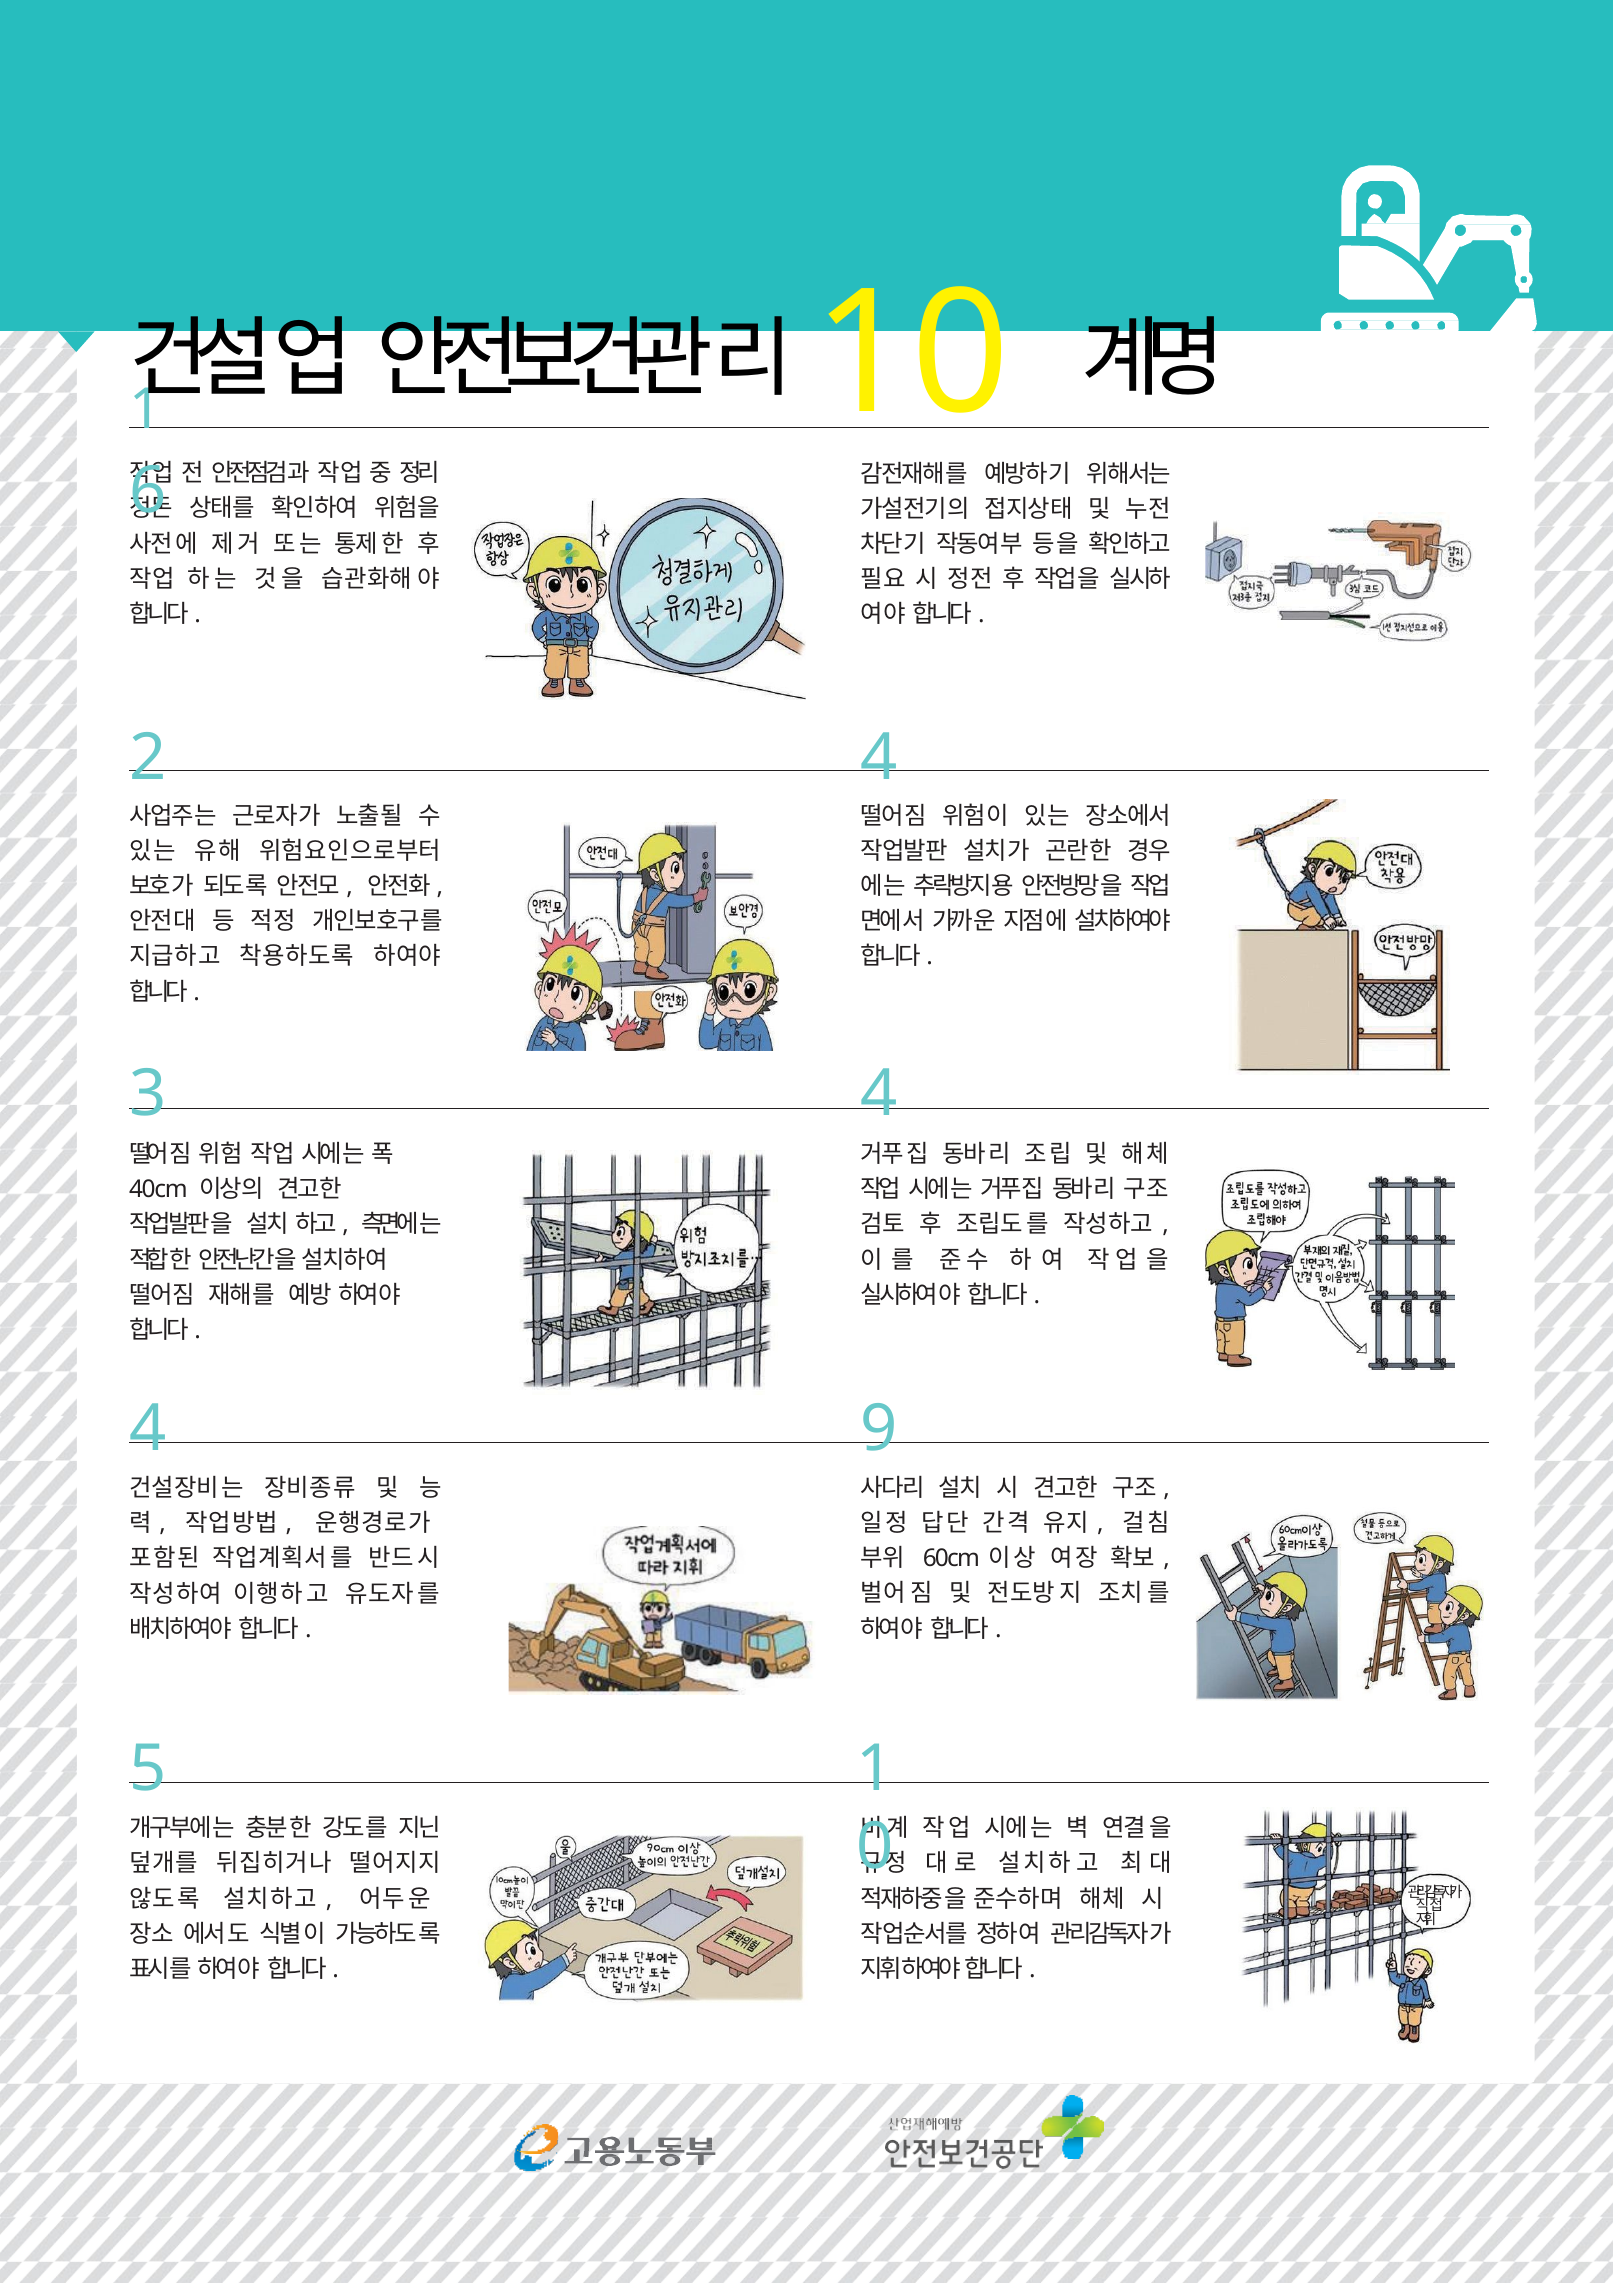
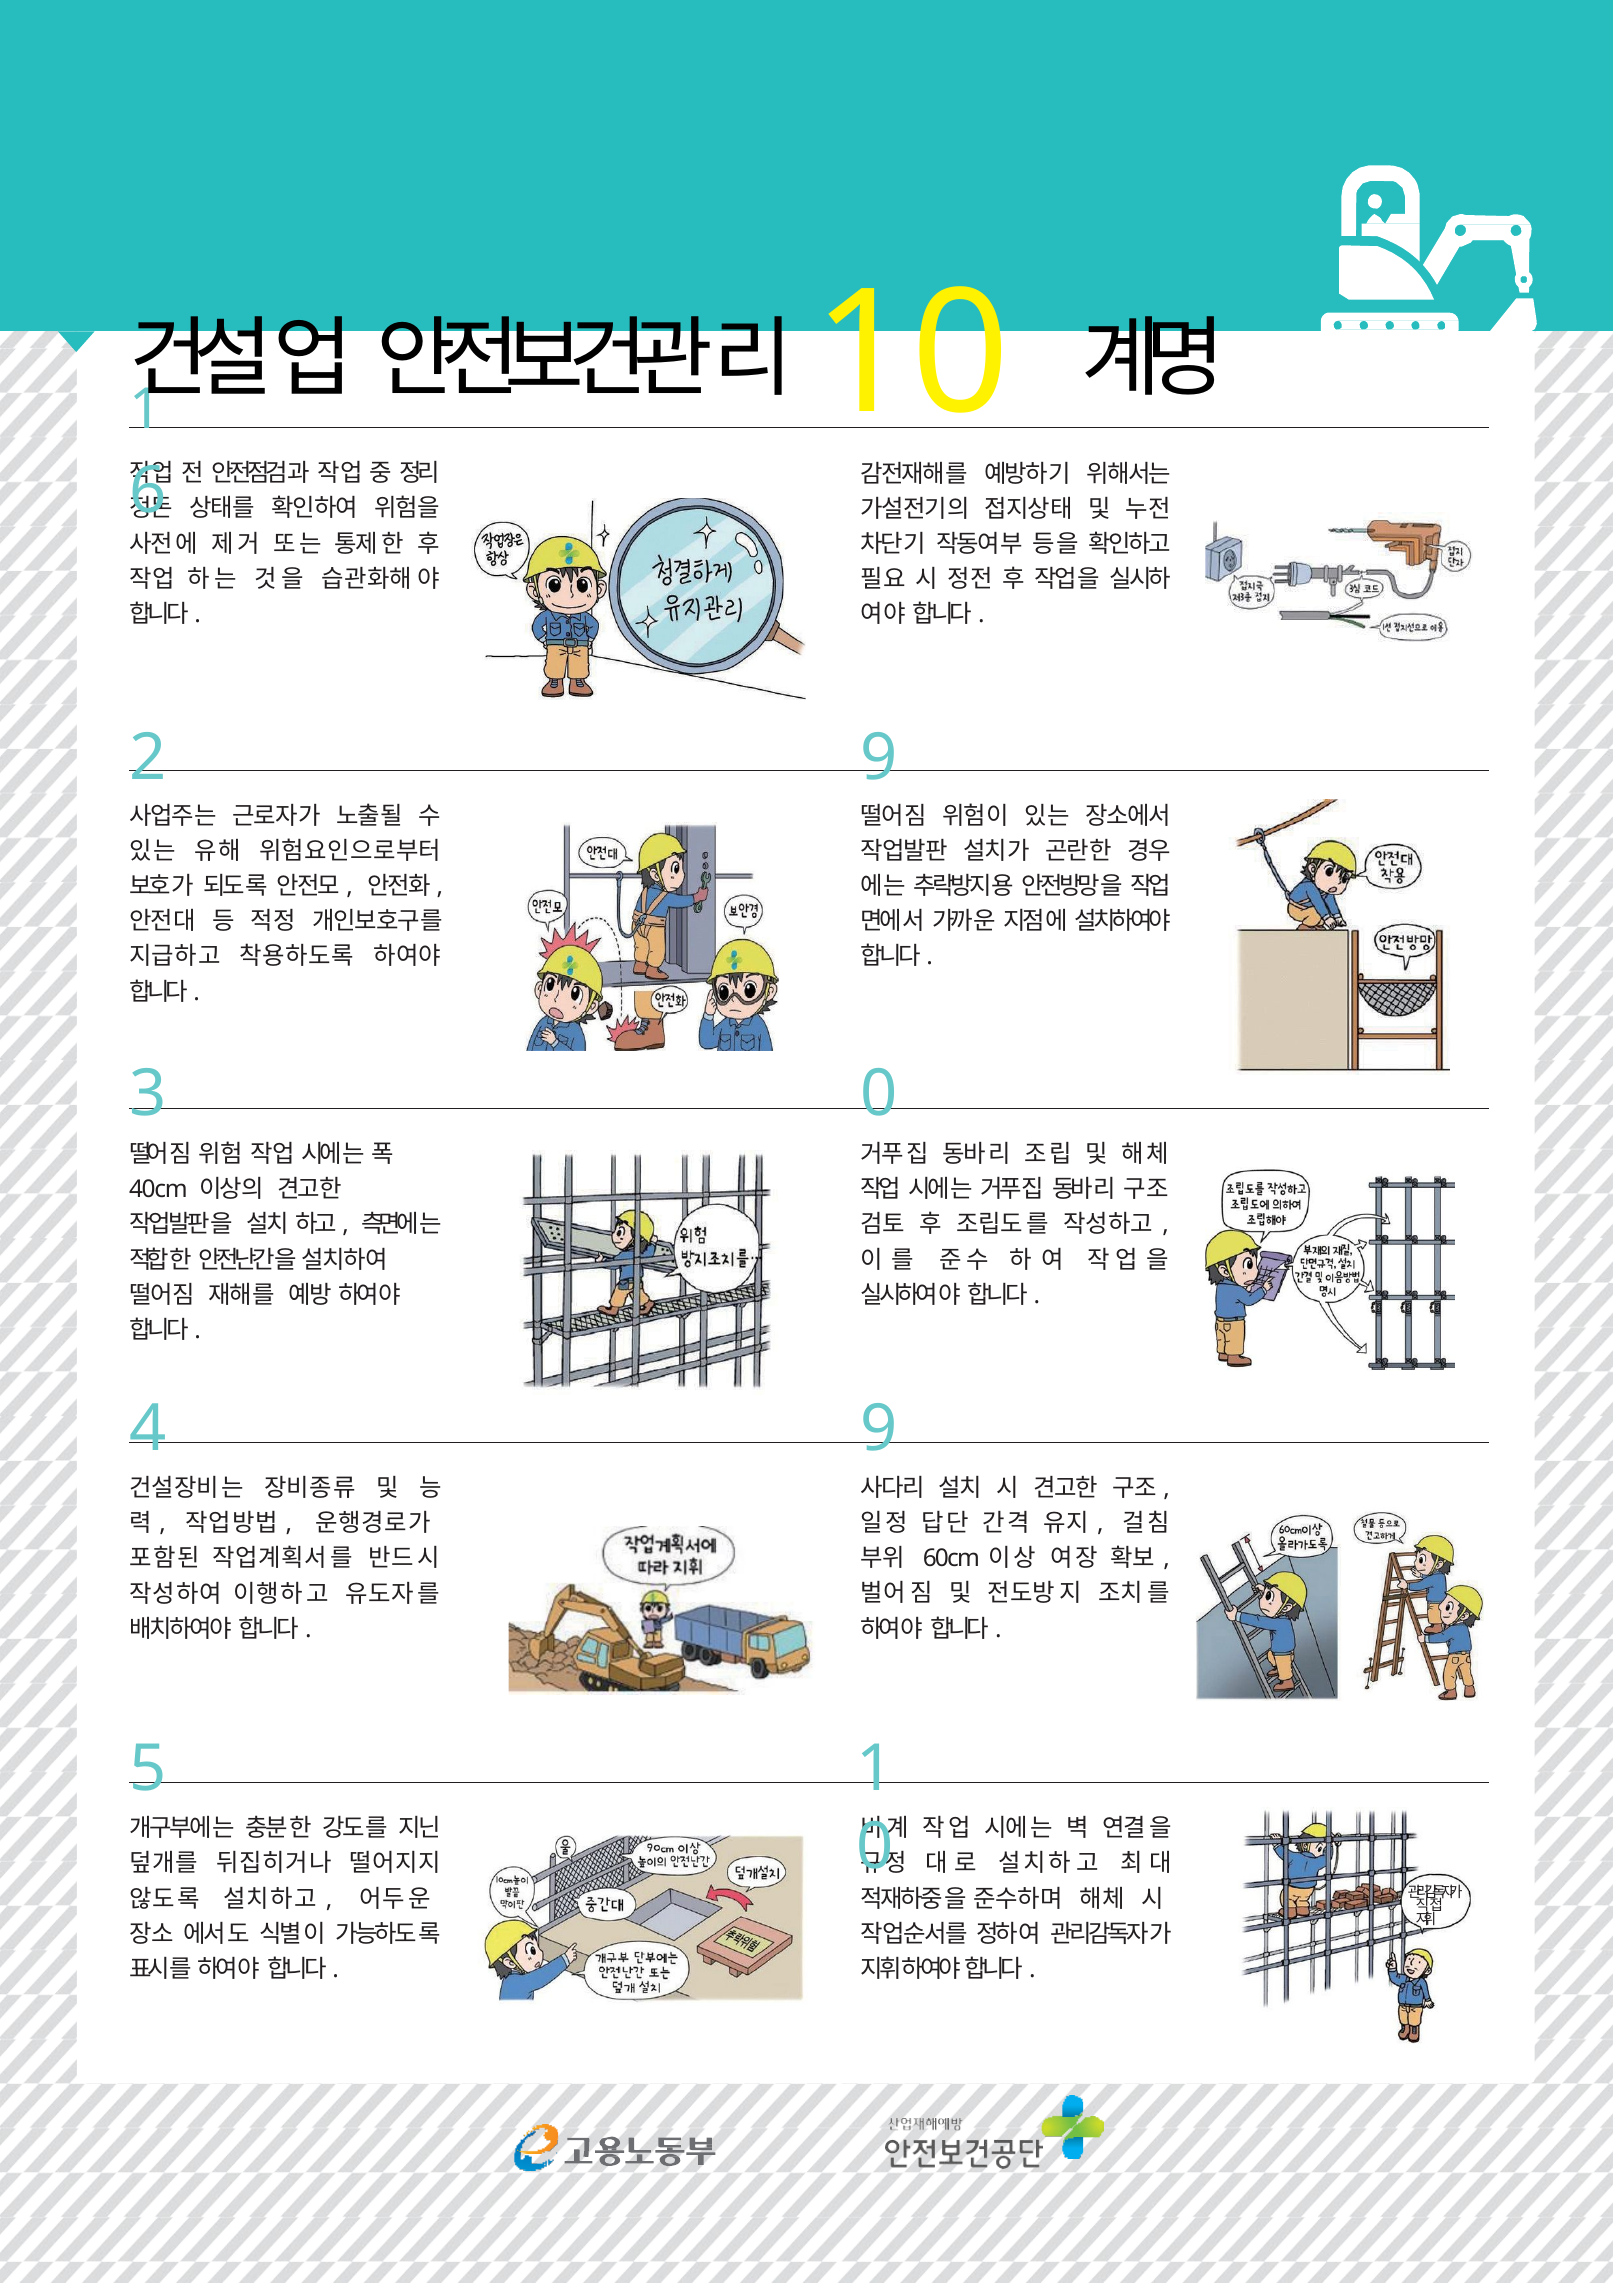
2 4: 4 -> 9 (879, 758)
3 4: 4 -> 0 (879, 1094)
